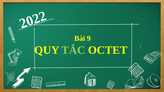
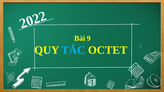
TẮC colour: light green -> light blue (73, 50)
